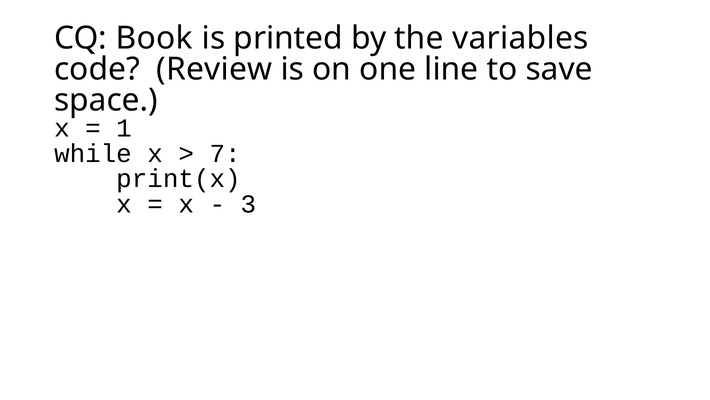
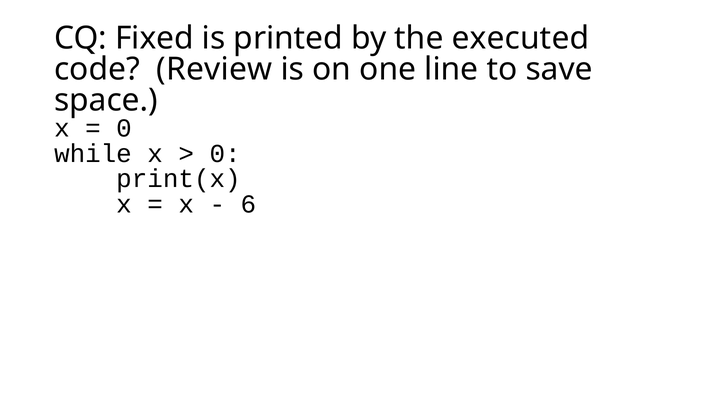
Book: Book -> Fixed (154, 38)
variables: variables -> executed (520, 38)
1: 1 -> 0 (124, 128)
7: 7 -> 0 (225, 153)
3: 3 -> 6 (248, 204)
